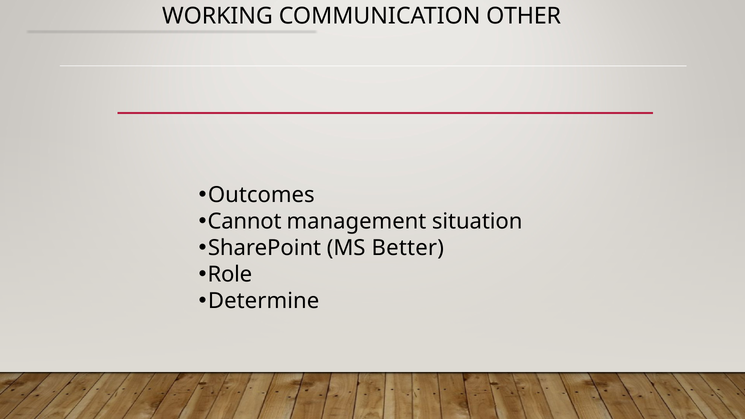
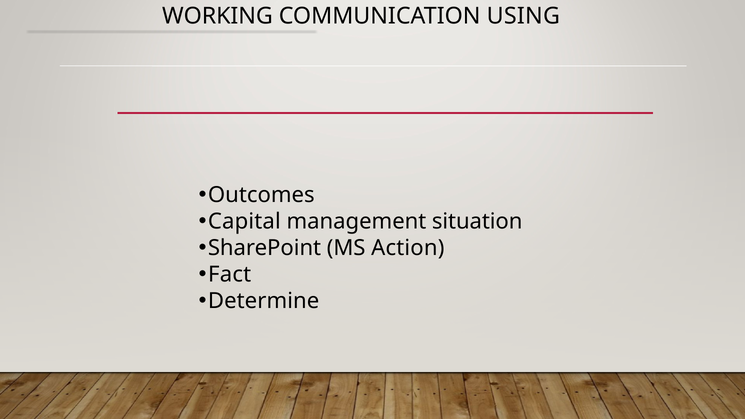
OTHER: OTHER -> USING (523, 16)
Cannot: Cannot -> Capital (244, 222)
Better: Better -> Action (408, 248)
Role: Role -> Fact (230, 275)
